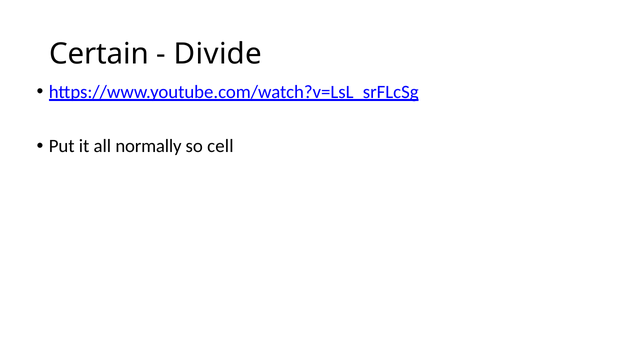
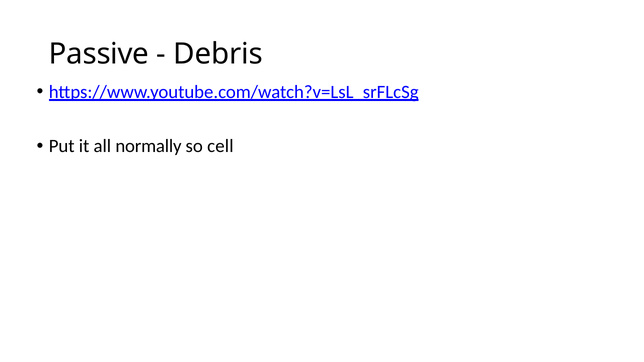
Certain: Certain -> Passive (99, 54)
Divide: Divide -> Debris (218, 54)
